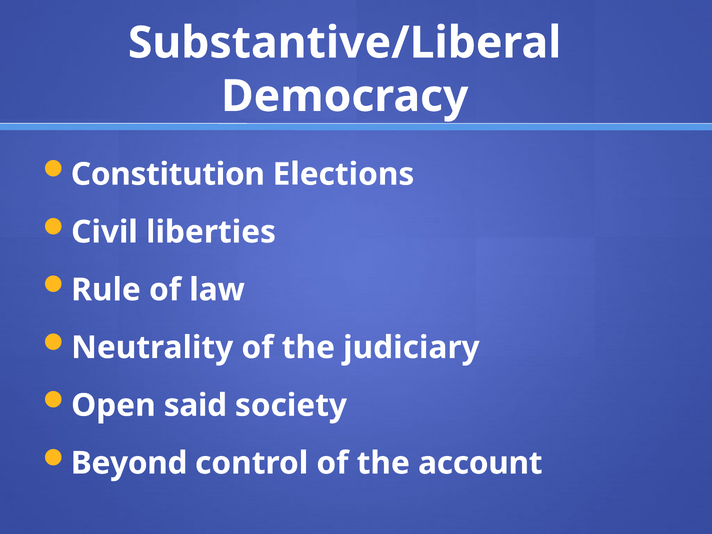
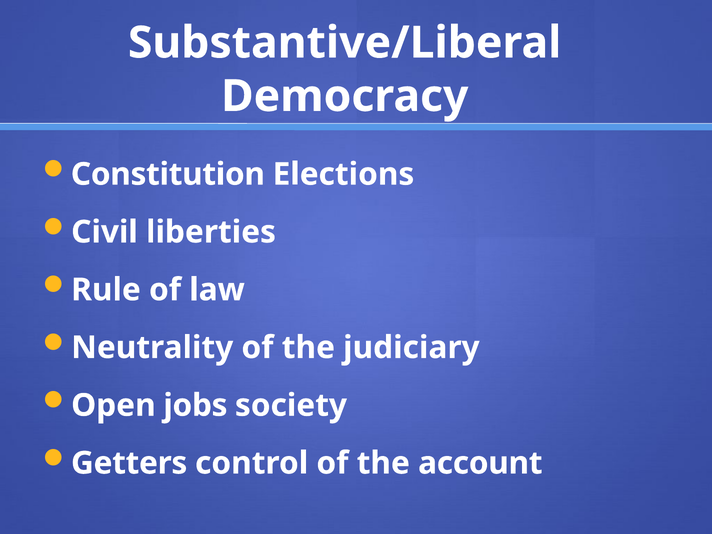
said: said -> jobs (195, 405)
Beyond: Beyond -> Getters (129, 463)
